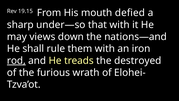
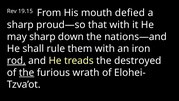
under—so: under—so -> proud—so (61, 25)
may views: views -> sharp (42, 37)
the underline: none -> present (27, 72)
